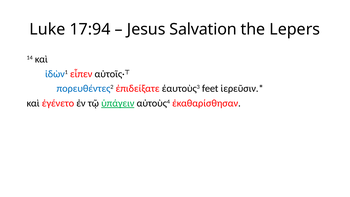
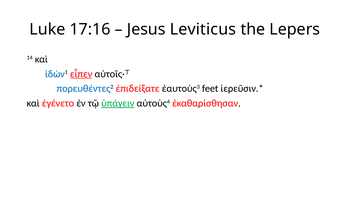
17:94: 17:94 -> 17:16 (90, 29)
Salvation: Salvation -> Leviticus (203, 29)
εἶπεν underline: none -> present (81, 74)
